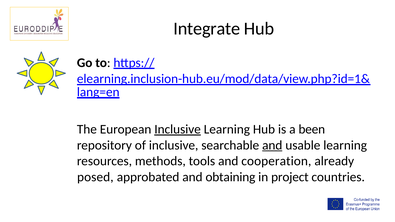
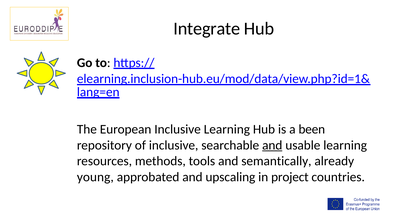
Inclusive underline: present -> none (178, 129)
cooperation: cooperation -> semantically (276, 161)
posed: posed -> young (95, 177)
obtaining: obtaining -> upscaling (230, 177)
